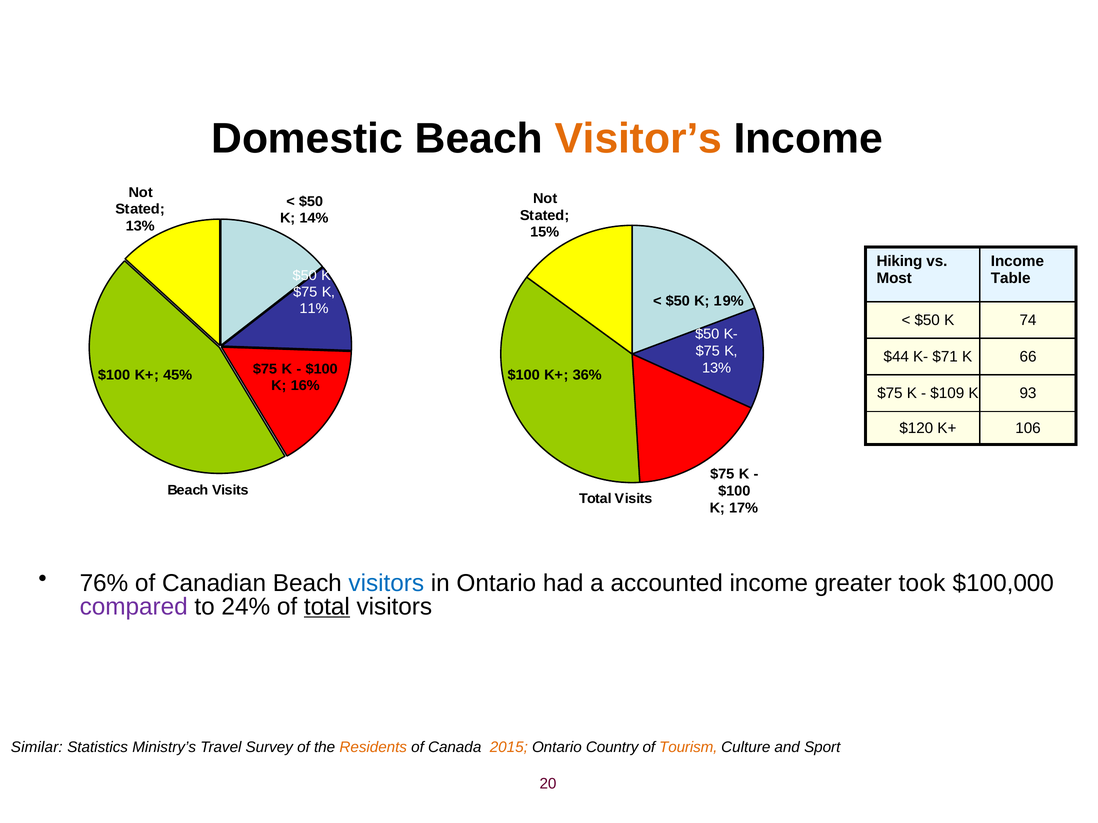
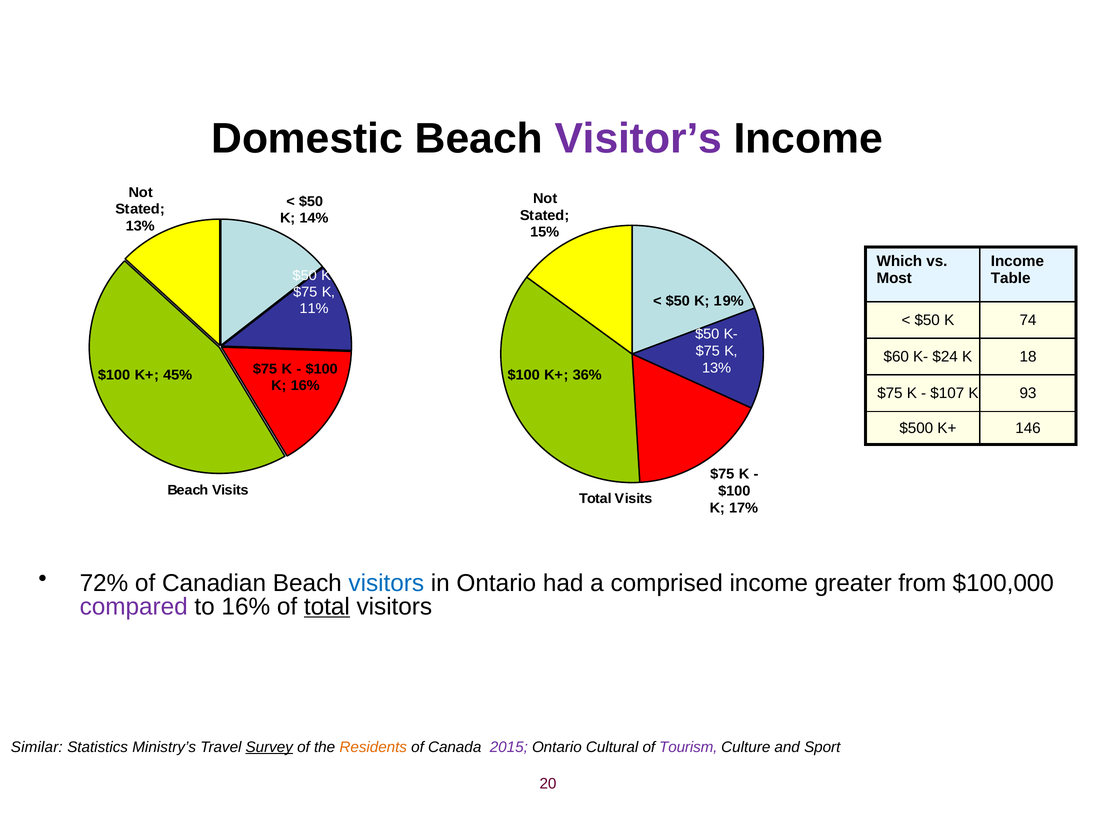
Visitor’s colour: orange -> purple (638, 139)
Hiking: Hiking -> Which (899, 261)
$44: $44 -> $60 (896, 357)
$71: $71 -> $24 (945, 357)
66: 66 -> 18 (1028, 357)
$109: $109 -> $107 (947, 394)
$120: $120 -> $500 (916, 428)
106: 106 -> 146 (1028, 428)
76%: 76% -> 72% (104, 583)
accounted: accounted -> comprised (667, 583)
took: took -> from (922, 583)
to 24%: 24% -> 16% (246, 607)
Survey underline: none -> present (269, 748)
2015 colour: orange -> purple (509, 748)
Country: Country -> Cultural (612, 748)
Tourism colour: orange -> purple (688, 748)
